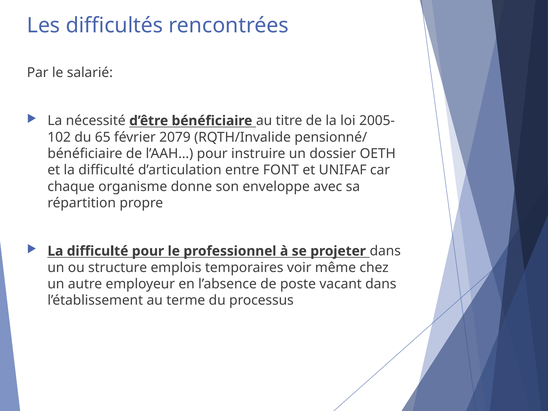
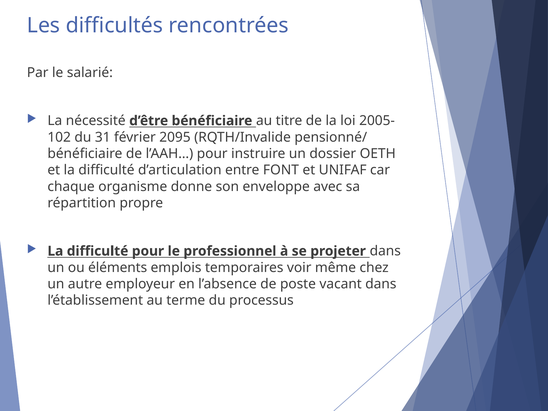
65: 65 -> 31 (103, 137)
2079: 2079 -> 2095 (175, 137)
structure: structure -> éléments (118, 268)
